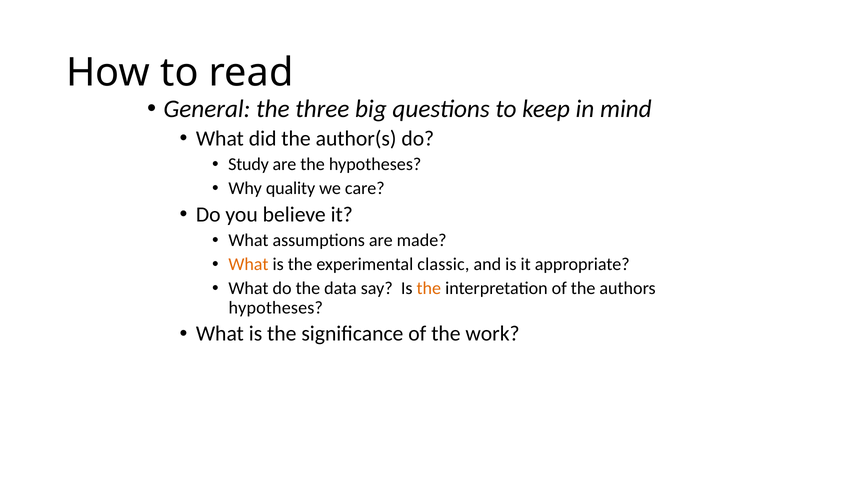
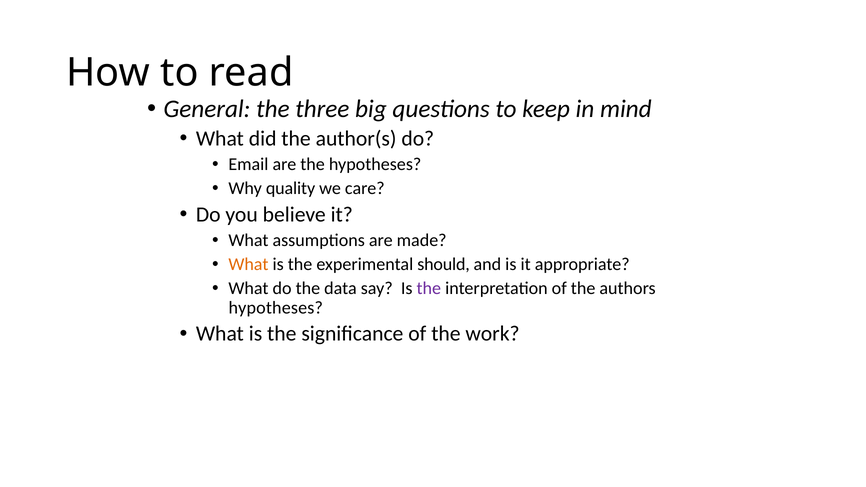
Study: Study -> Email (248, 165)
classic: classic -> should (444, 264)
the colour: orange -> purple (429, 288)
